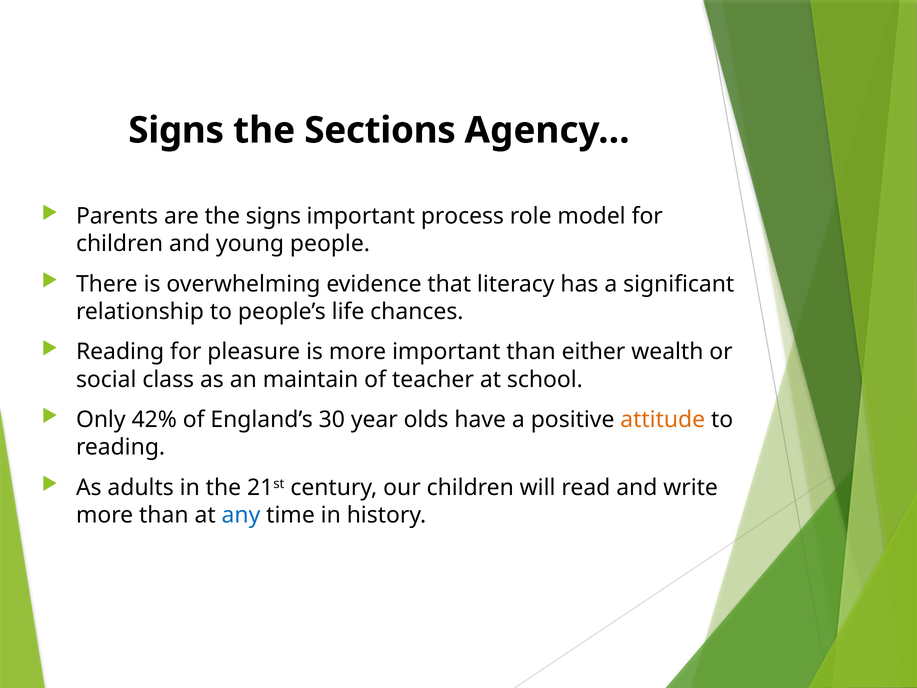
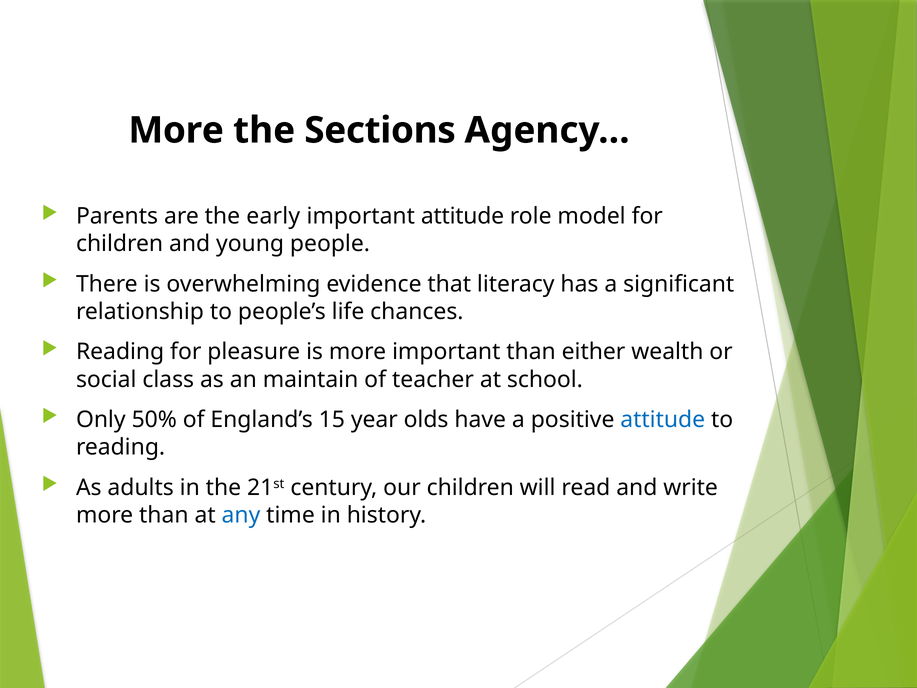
Signs: Signs -> More (176, 130)
the signs: signs -> early (273, 216)
important process: process -> attitude (463, 216)
42%: 42% -> 50% (154, 420)
30: 30 -> 15 (332, 420)
attitude colour: orange -> blue (663, 420)
